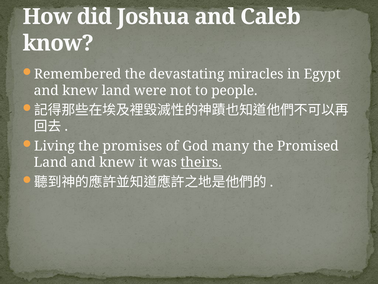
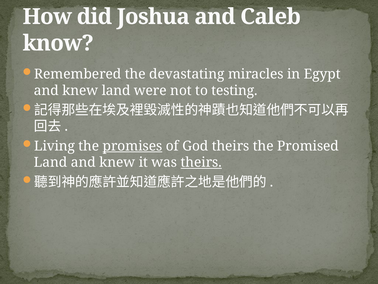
people: people -> testing (234, 90)
promises underline: none -> present (132, 146)
God many: many -> theirs (231, 146)
